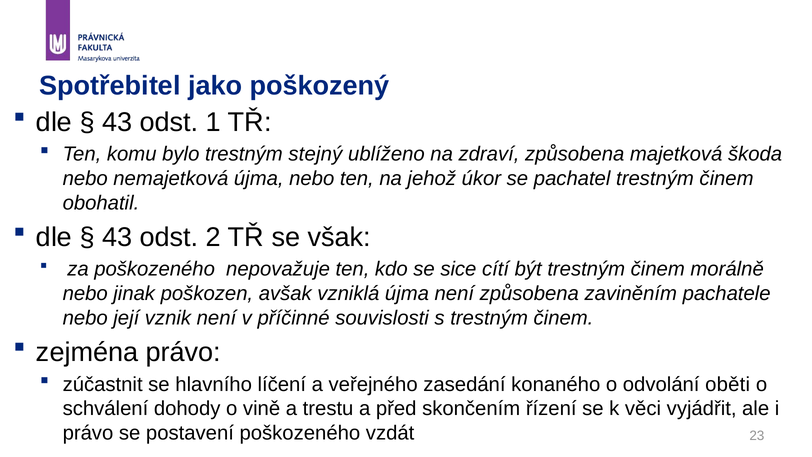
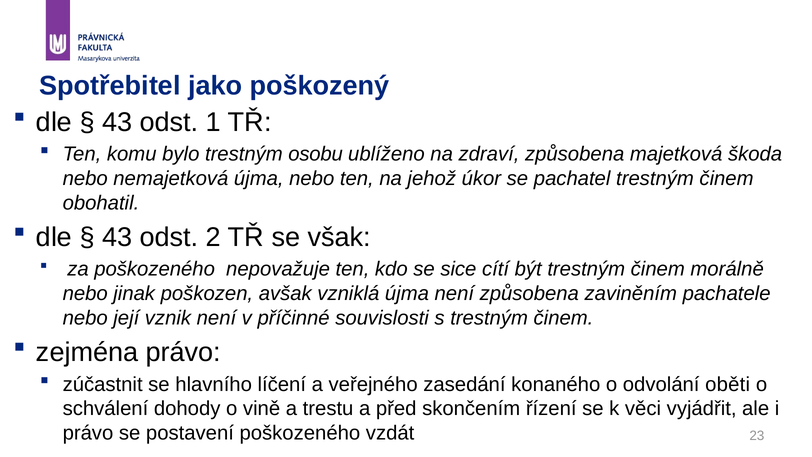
stejný: stejný -> osobu (316, 154)
